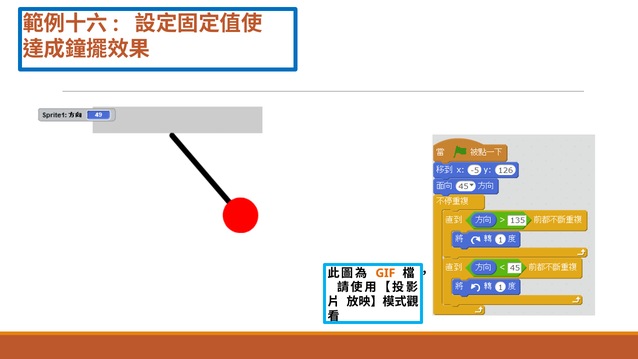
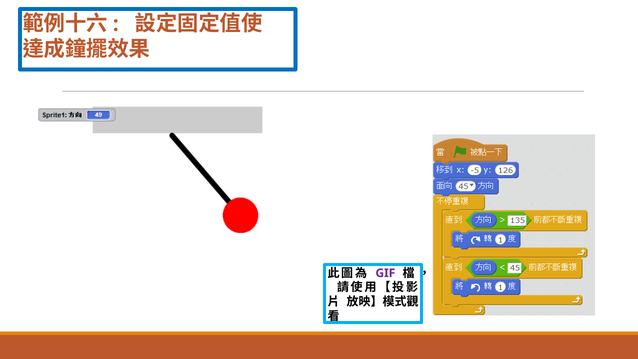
GIF colour: orange -> purple (385, 273)
